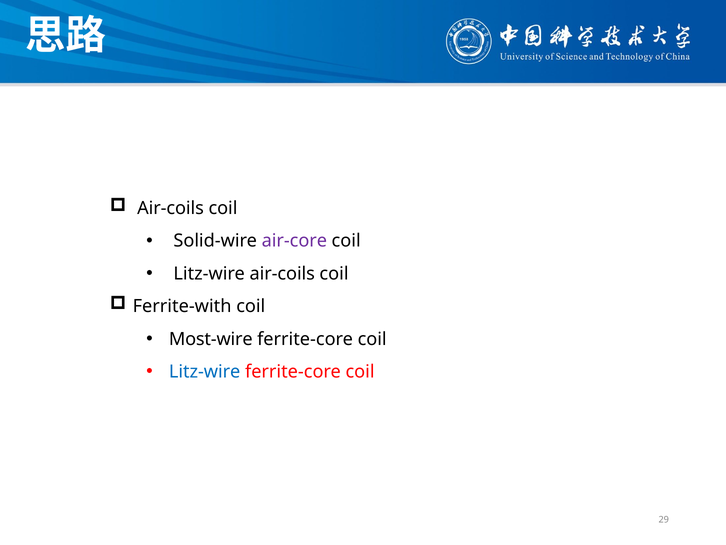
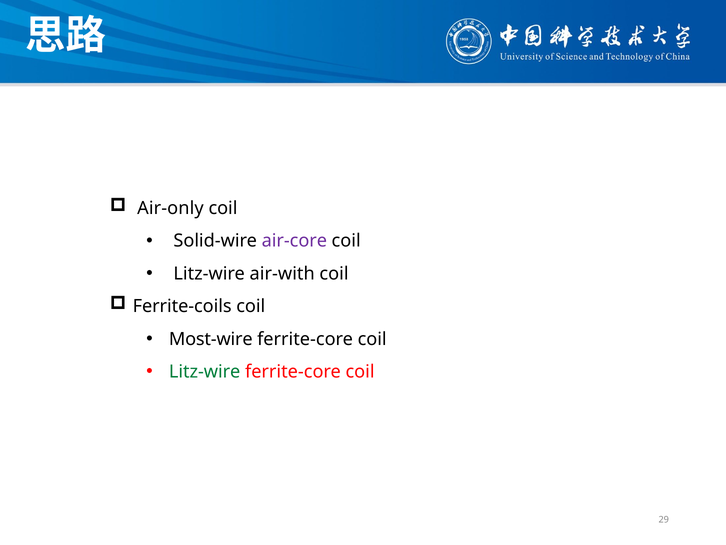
Air-coils: Air-coils -> Air-only (170, 208)
Litz-wire air-coils: air-coils -> air-with (282, 273)
Ferrite-with: Ferrite-with -> Ferrite-coils (182, 306)
Litz-wire colour: blue -> green (205, 371)
